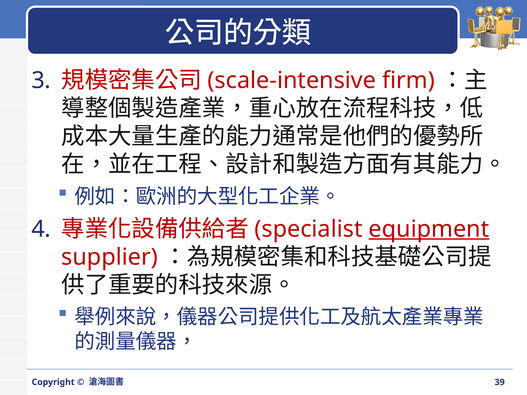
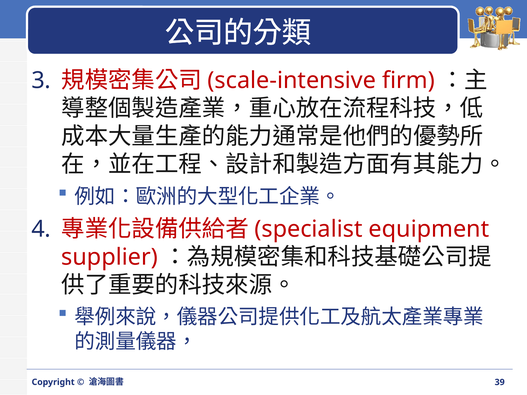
equipment underline: present -> none (429, 229)
